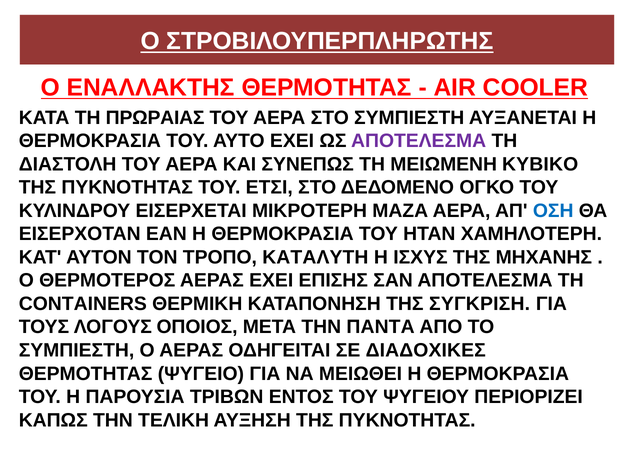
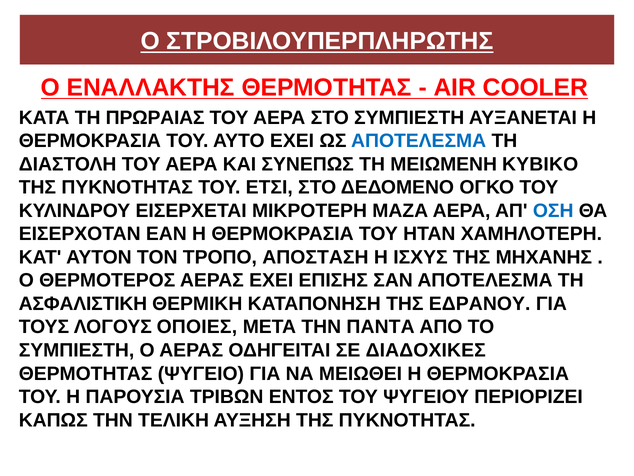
ΑΠΟΤΕΛΕΣΜΑ colour: purple -> blue (419, 141)
ΚΑΤΑΛΥΤΗ: ΚΑΤΑΛΥΤΗ -> ΑΠΟΣΤΑΣΗ (315, 257)
CONTAINERS: CONTAINERS -> ΑΣΦΑΛΙΣΤΙΚΗ (83, 304)
ΣΥΓΚΡΙΣΗ: ΣΥΓΚΡΙΣΗ -> ΕΔΡΑΝΟΥ (480, 304)
ΟΠΟΙΟΣ: ΟΠΟΙΟΣ -> ΟΠΟΙΕΣ (197, 327)
